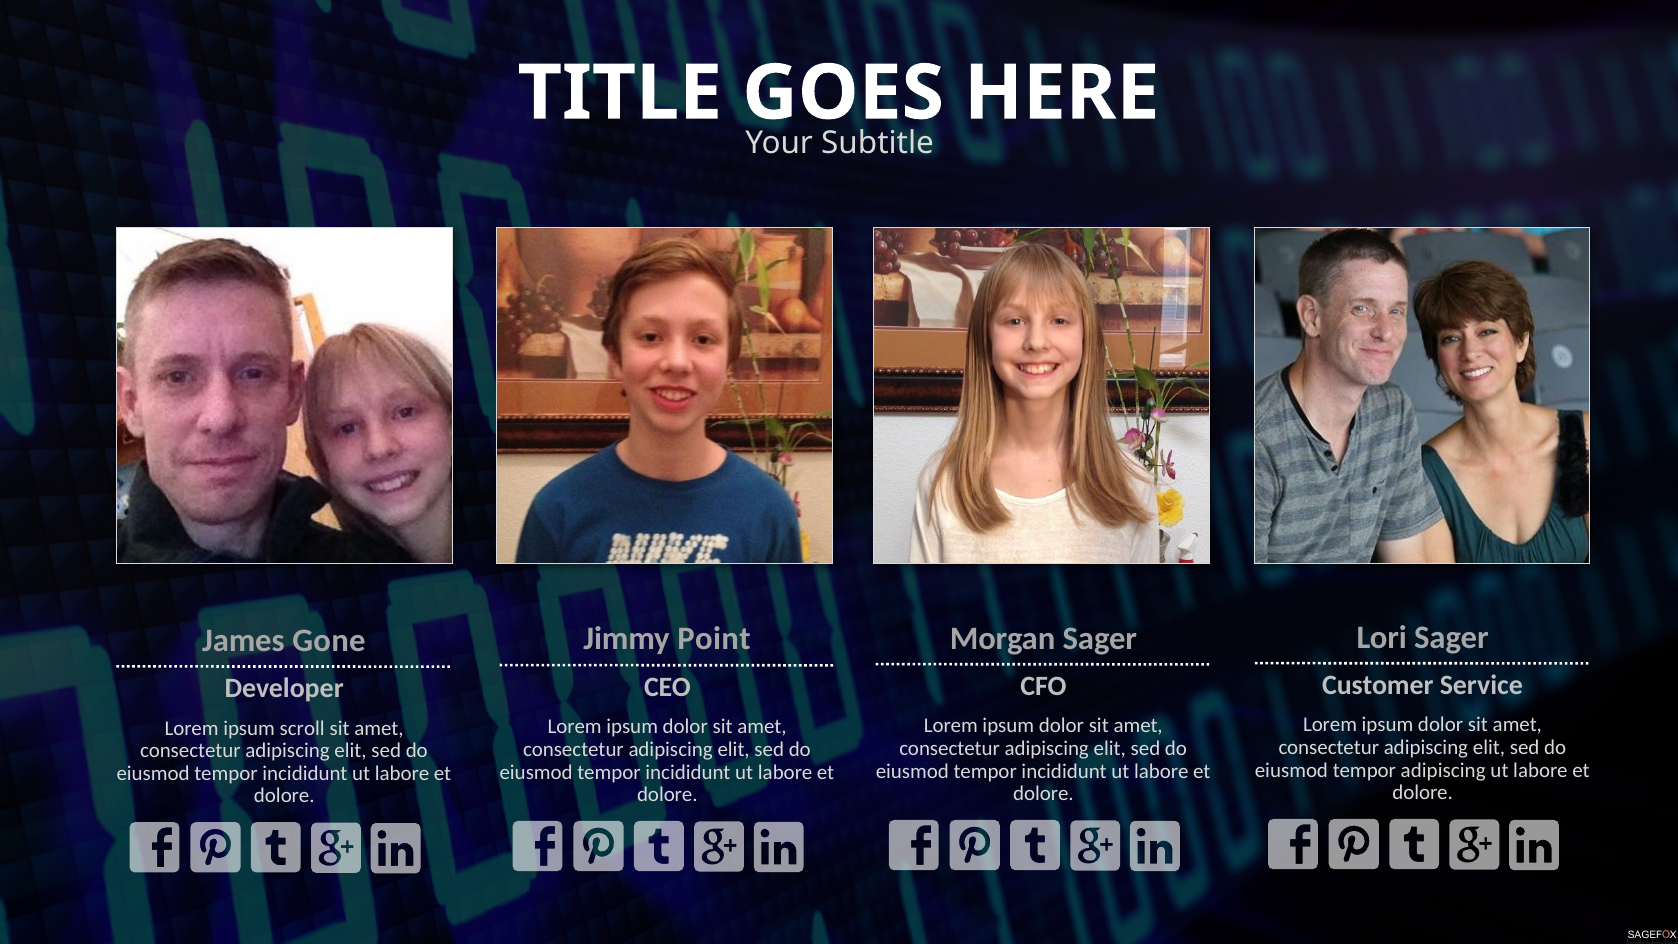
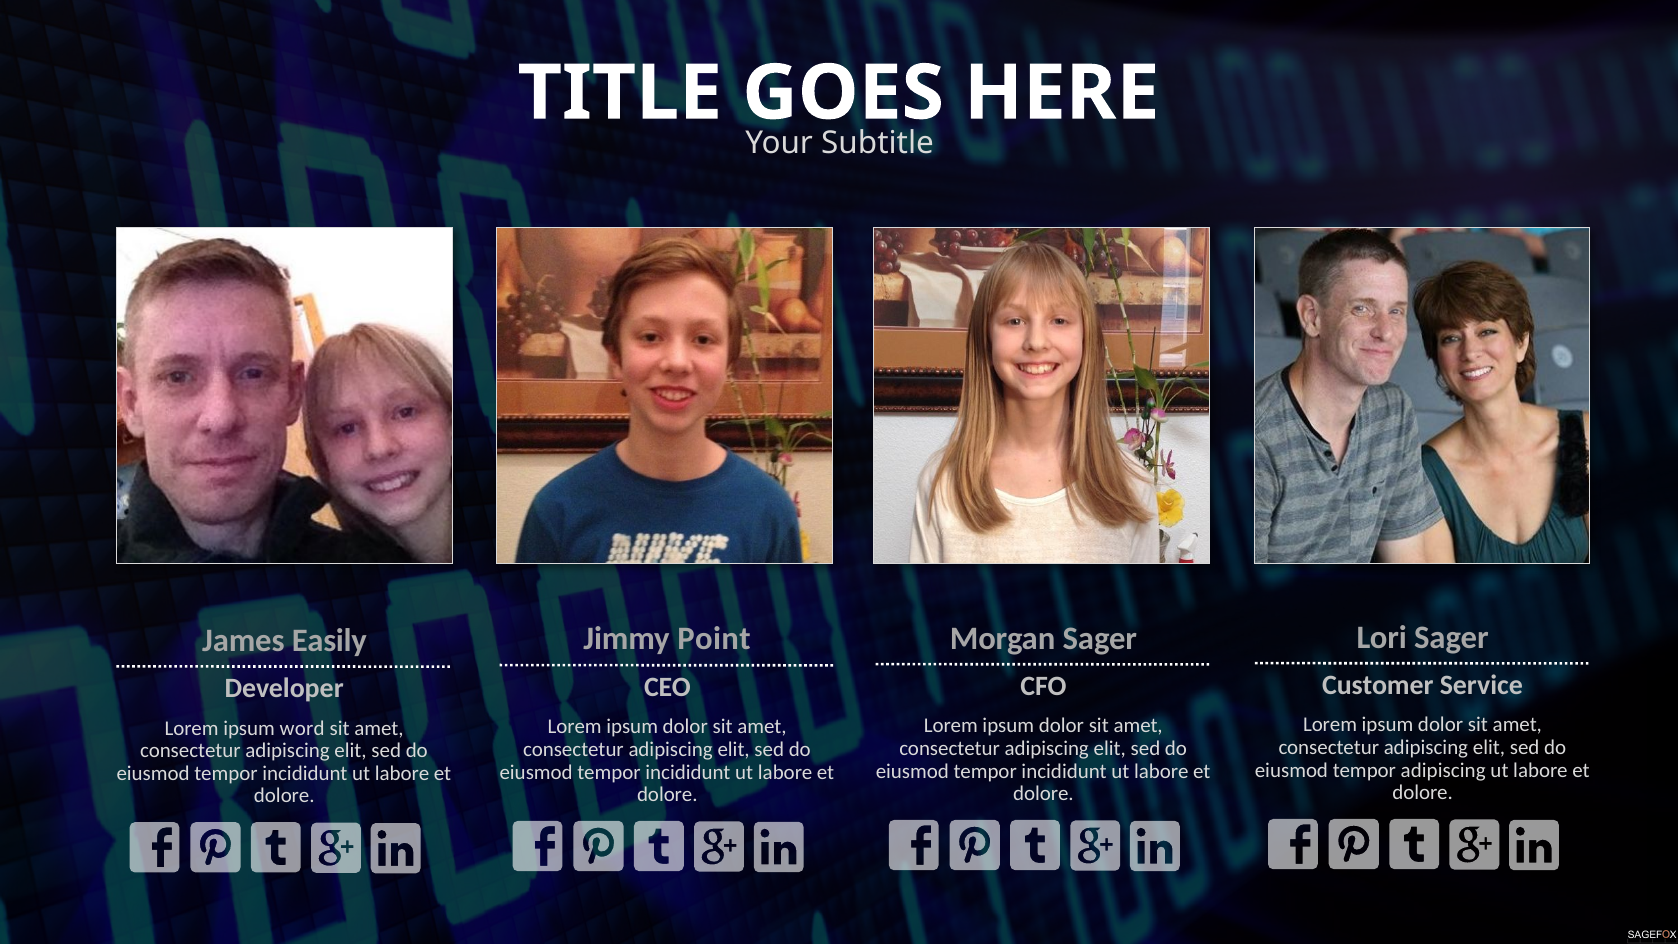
Gone: Gone -> Easily (329, 640)
scroll: scroll -> word (302, 728)
